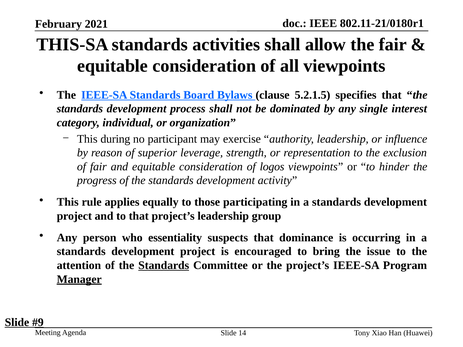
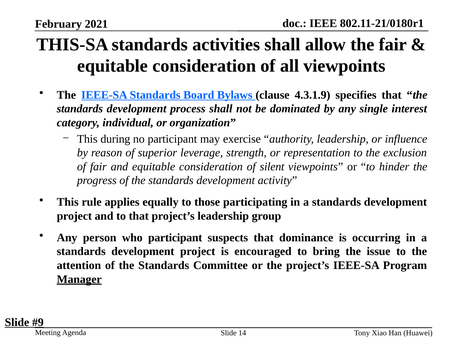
5.2.1.5: 5.2.1.5 -> 4.3.1.9 (313, 95)
logos: logos -> silent (272, 167)
who essentiality: essentiality -> participant (175, 238)
Standards underline: present -> none (164, 266)
